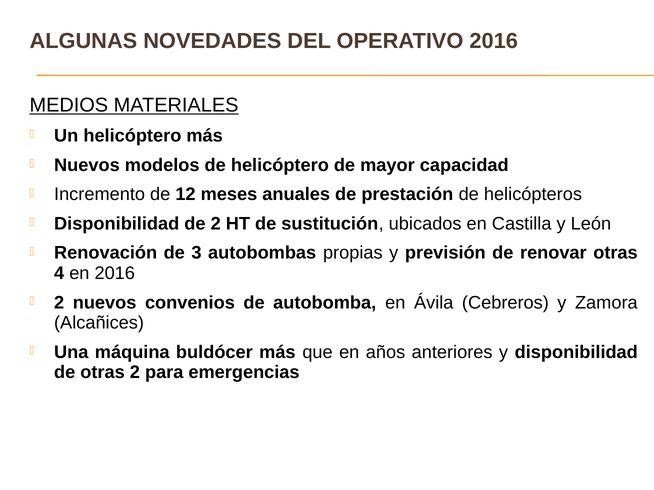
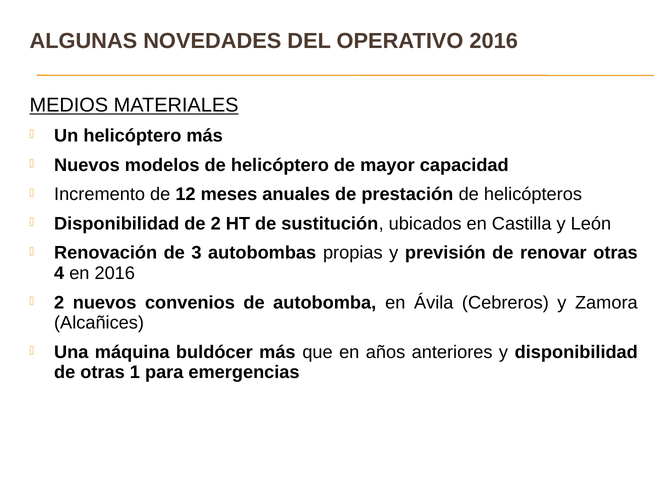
otras 2: 2 -> 1 (135, 373)
